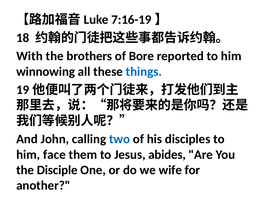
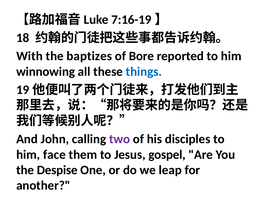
brothers: brothers -> baptizes (89, 56)
two colour: blue -> purple (120, 139)
abides: abides -> gospel (167, 154)
Disciple: Disciple -> Despise (57, 170)
wife: wife -> leap (170, 170)
